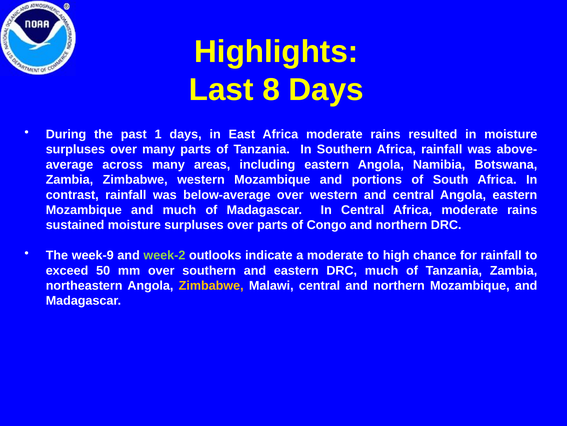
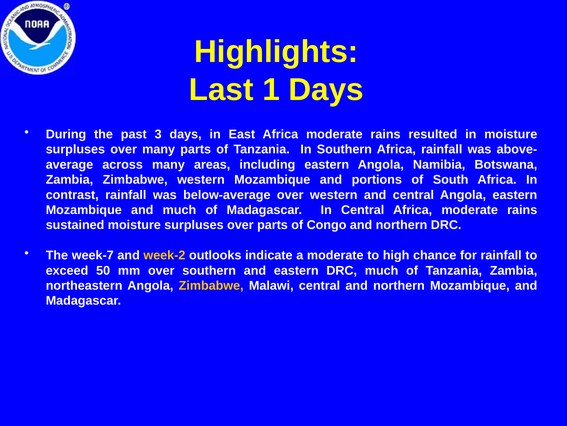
8: 8 -> 1 (271, 90)
1: 1 -> 3 (158, 134)
week-9: week-9 -> week-7 (93, 255)
week-2 colour: light green -> yellow (164, 255)
